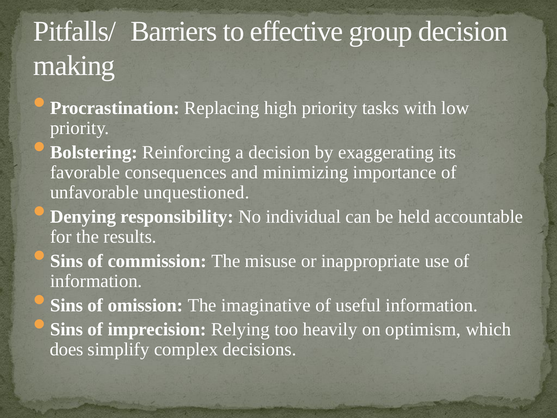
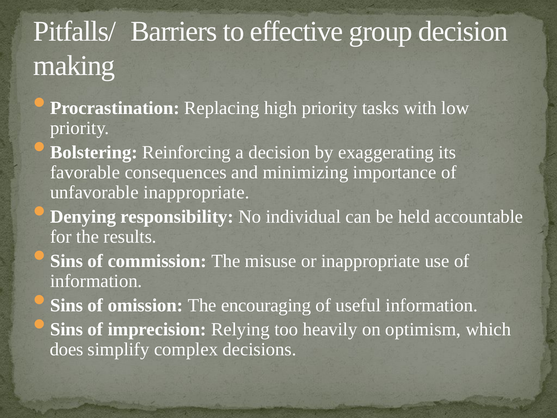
unfavorable unquestioned: unquestioned -> inappropriate (197, 192)
imaginative: imaginative -> encouraging (266, 305)
